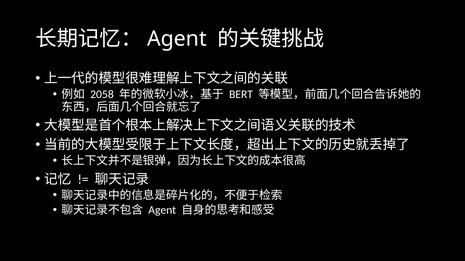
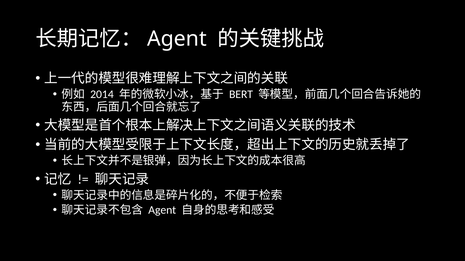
2058: 2058 -> 2014 (102, 95)
